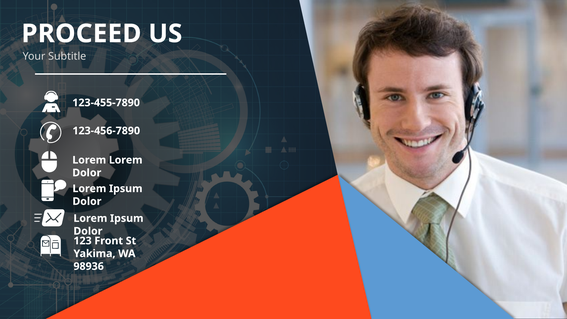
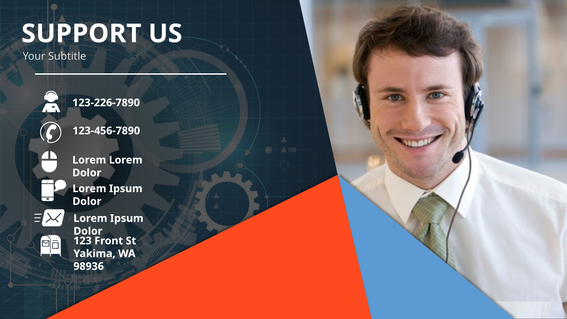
PROCEED: PROCEED -> SUPPORT (81, 34)
123-455-7890: 123-455-7890 -> 123-226-7890 (106, 103)
